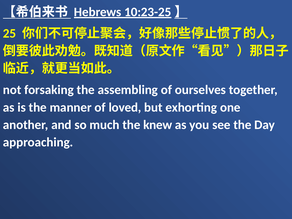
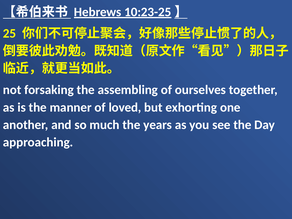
knew: knew -> years (158, 125)
